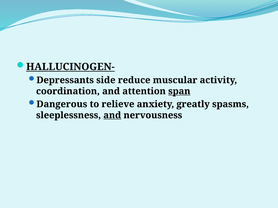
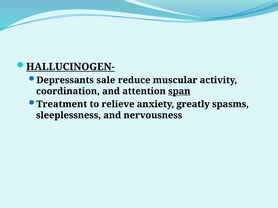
side: side -> sale (106, 80)
Dangerous: Dangerous -> Treatment (62, 104)
and underline: present -> none (112, 116)
